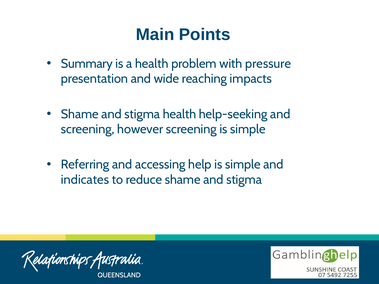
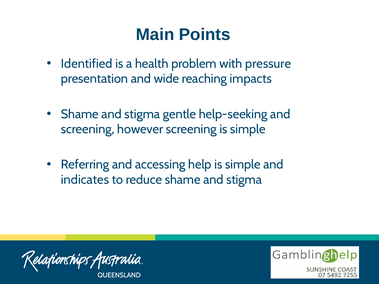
Summary: Summary -> Identified (87, 64)
stigma health: health -> gentle (180, 114)
